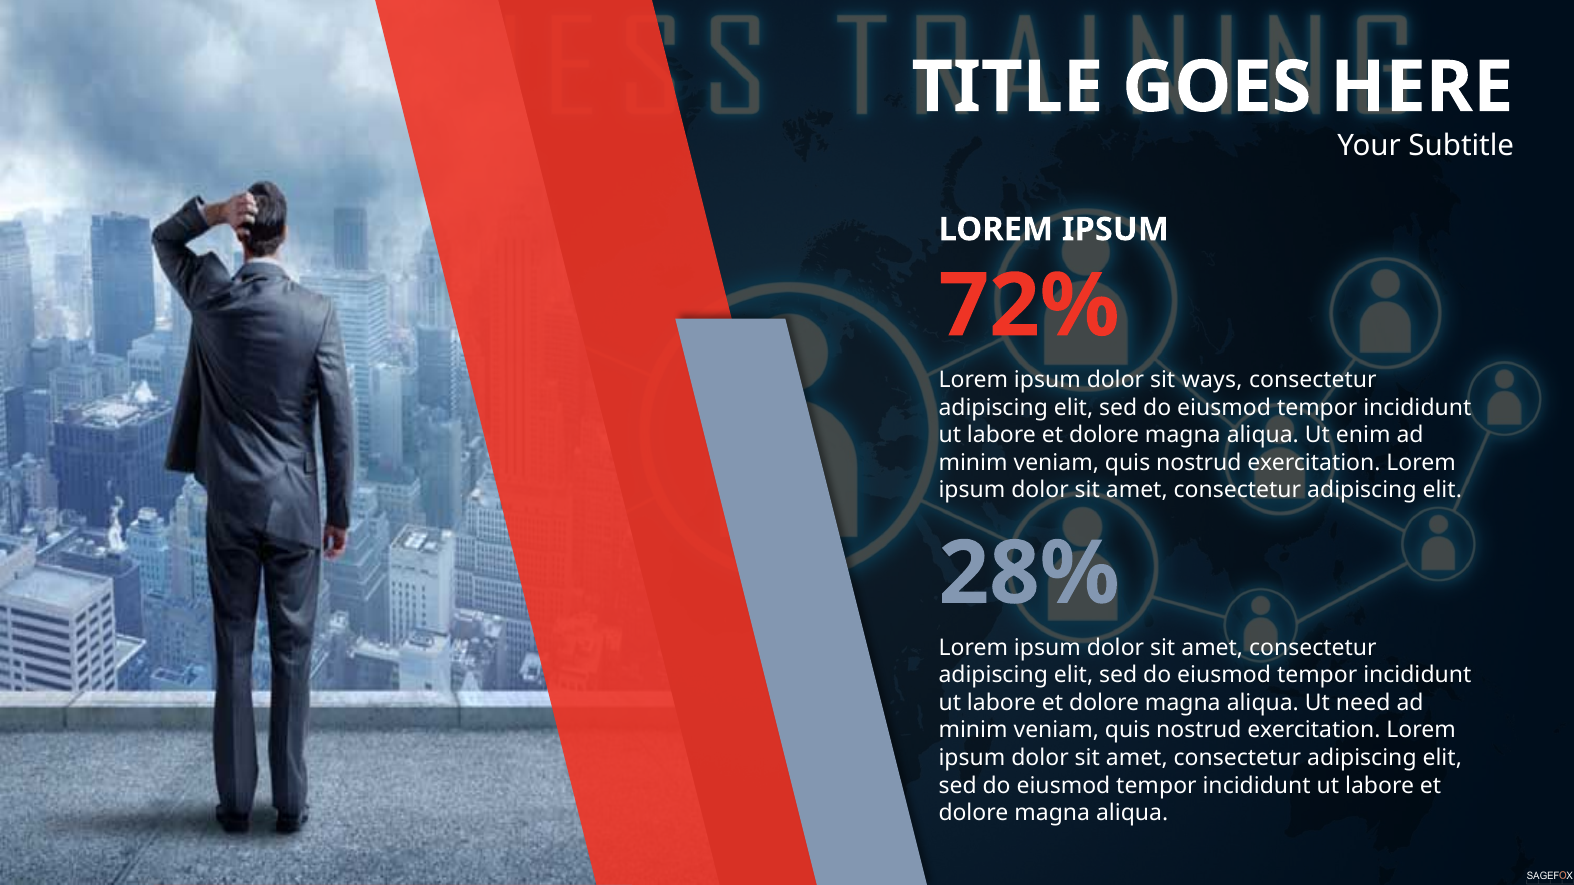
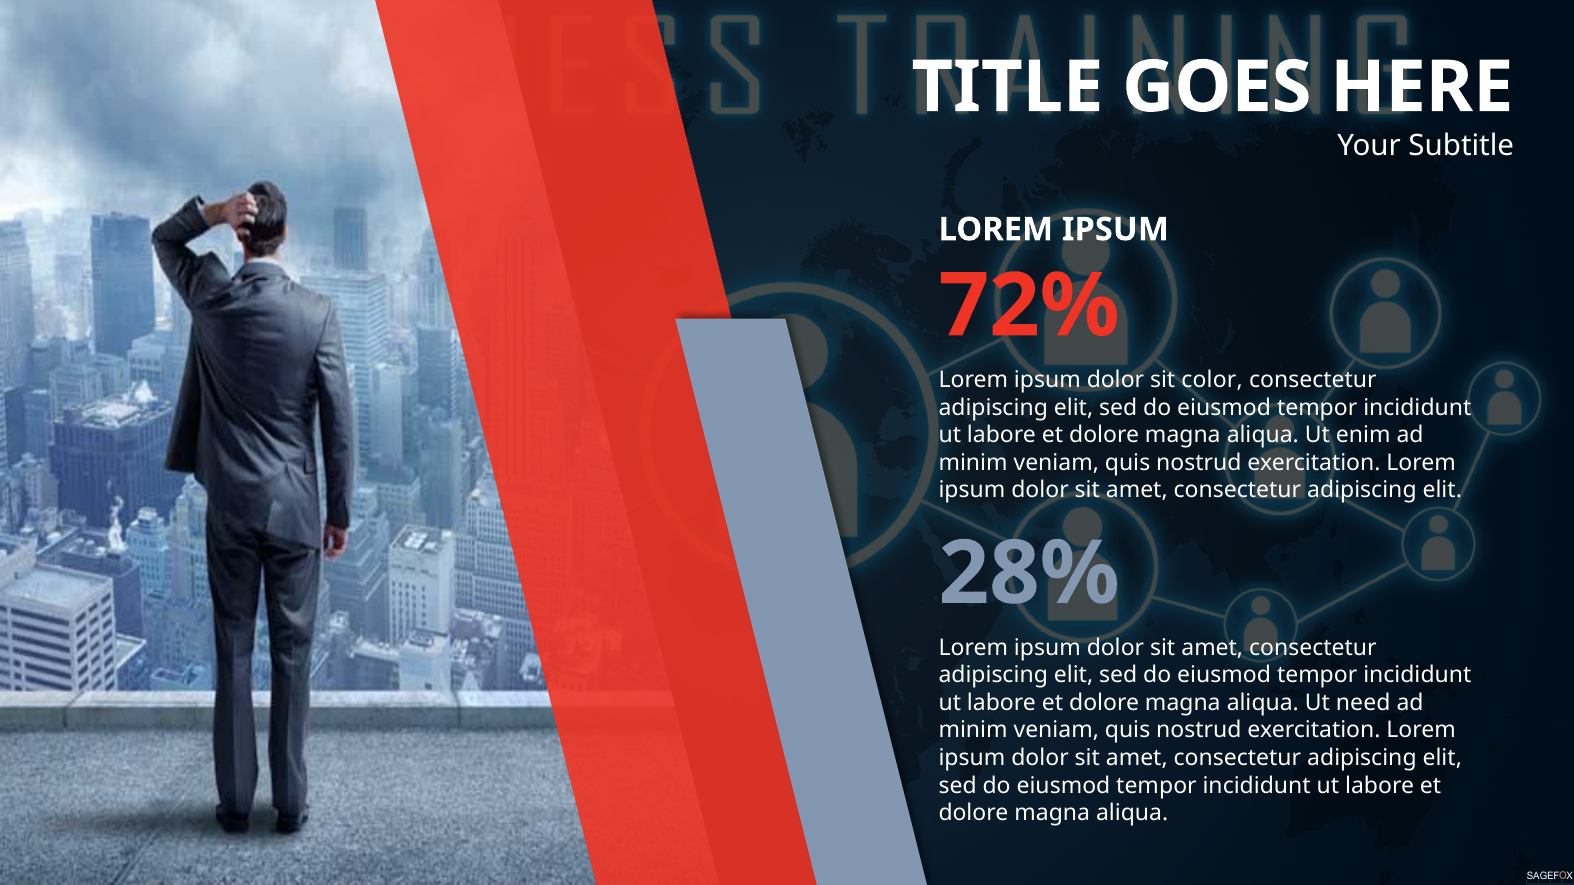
ways: ways -> color (1212, 380)
